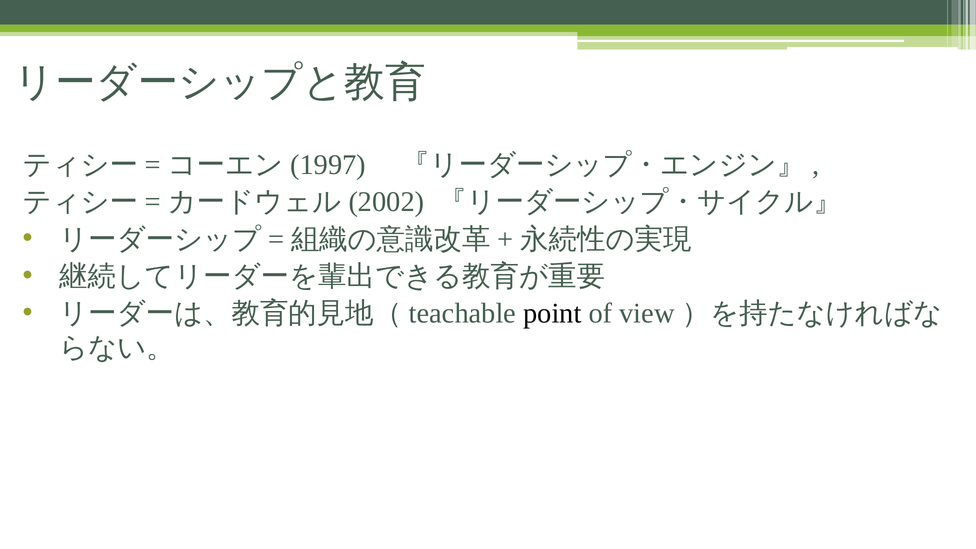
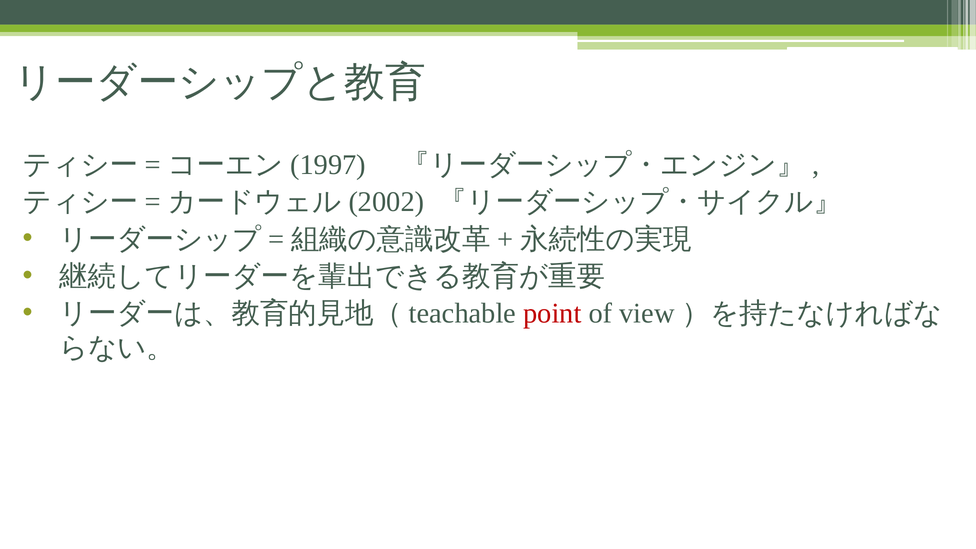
point colour: black -> red (552, 314)
